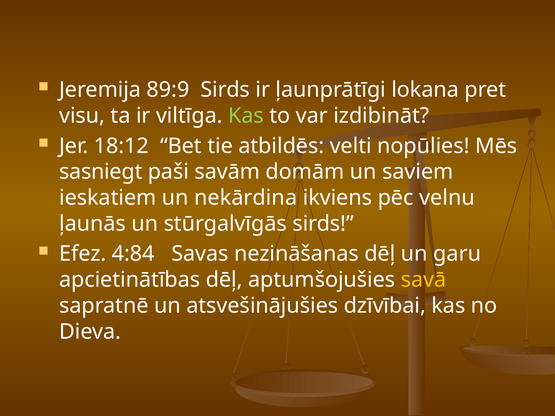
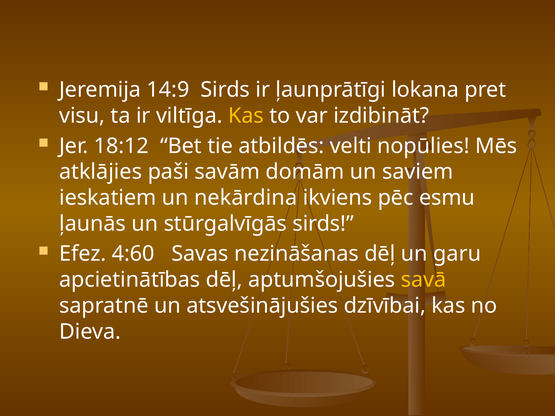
89:9: 89:9 -> 14:9 (168, 90)
Kas colour: light green -> yellow (246, 116)
sasniegt: sasniegt -> atklājies (101, 172)
velnu: velnu -> esmu (447, 198)
4:84: 4:84 -> 4:60 (133, 254)
